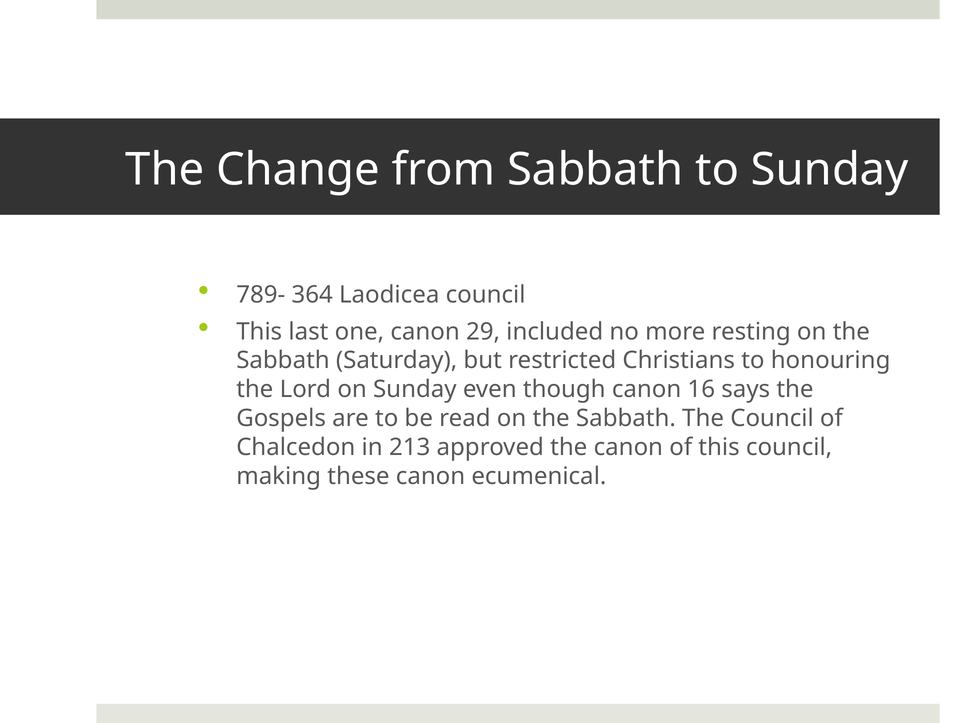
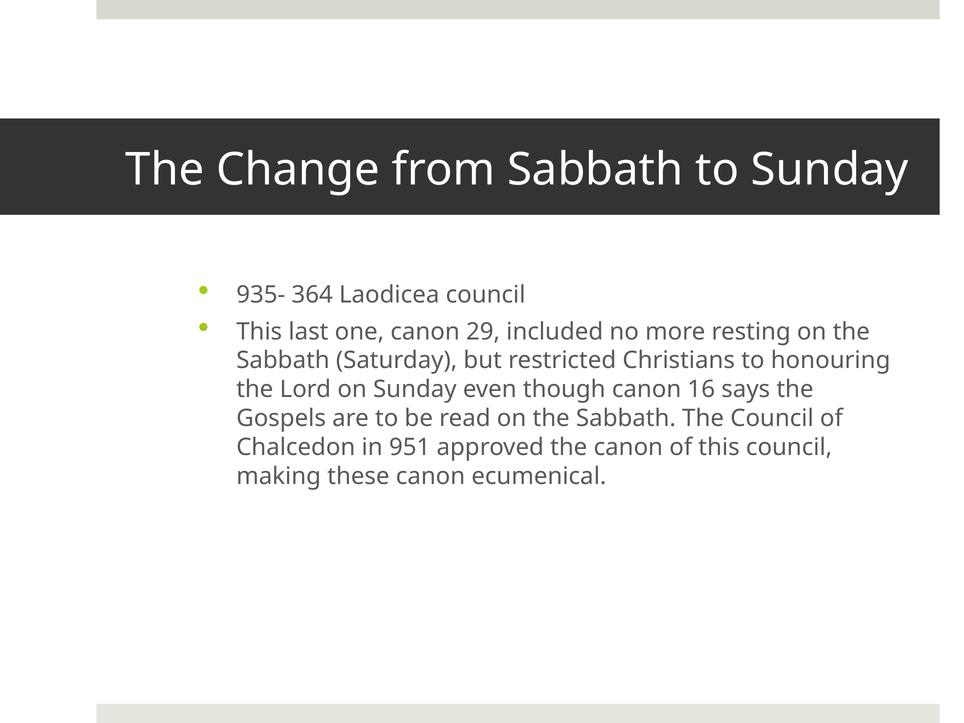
789-: 789- -> 935- (261, 295)
213: 213 -> 951 (410, 447)
